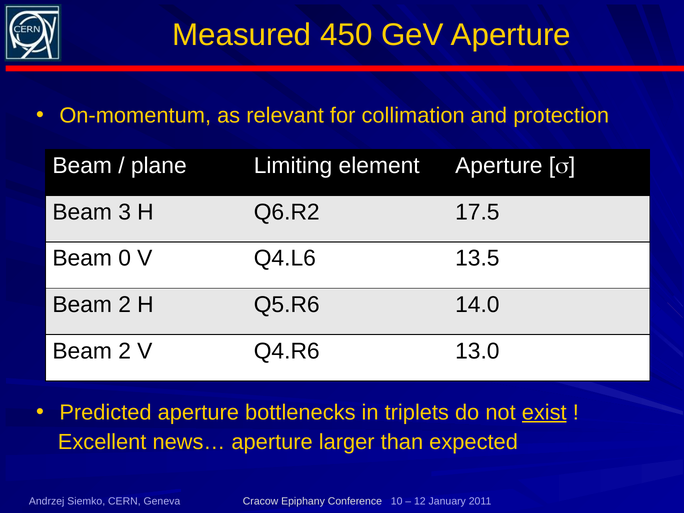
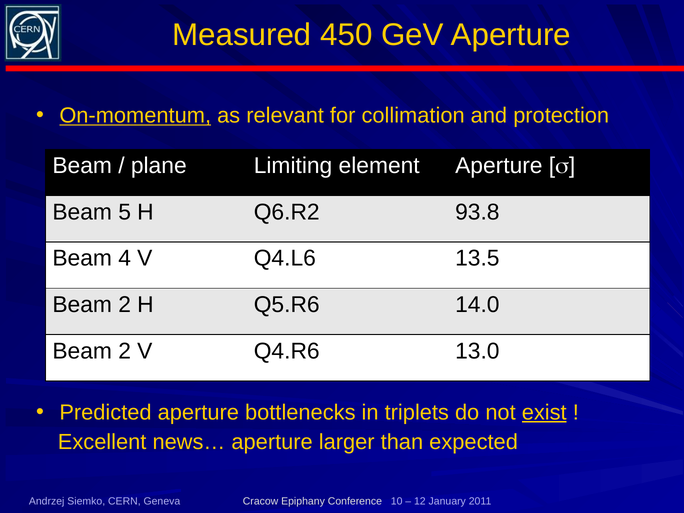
On-momentum underline: none -> present (135, 116)
3: 3 -> 5 (125, 212)
17.5: 17.5 -> 93.8 (477, 212)
0: 0 -> 4 (125, 258)
